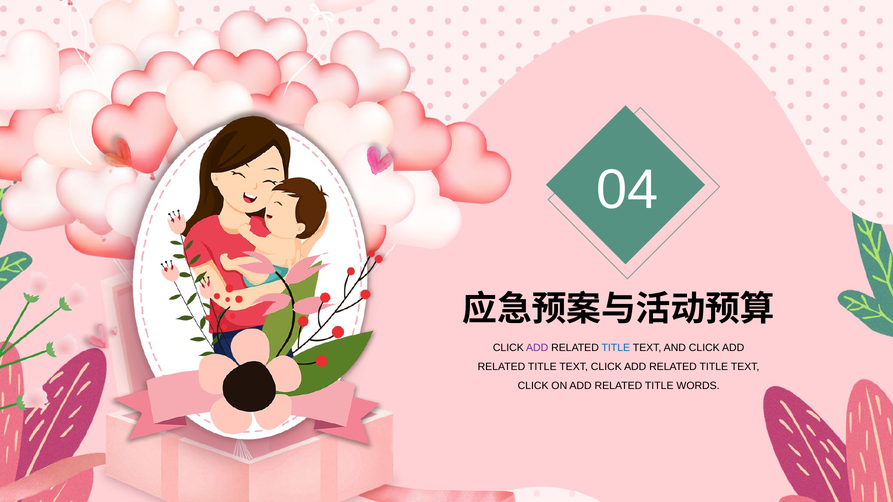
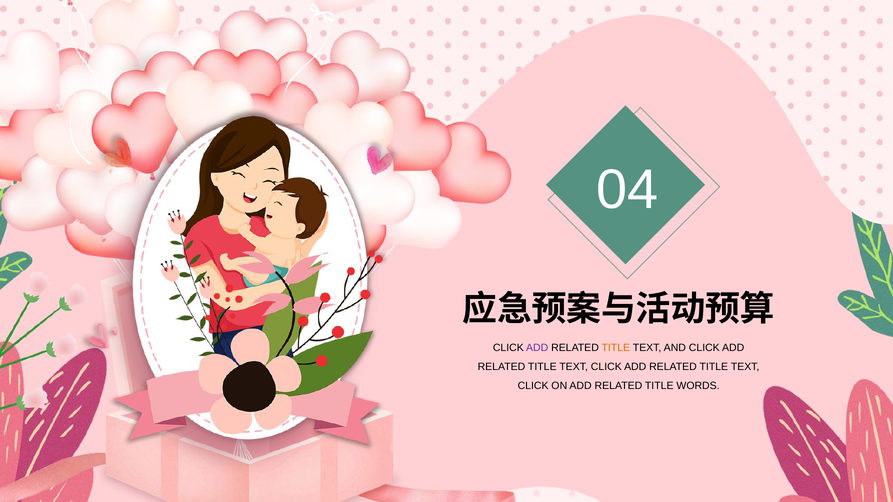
TITLE colour: blue -> orange (616, 348)
